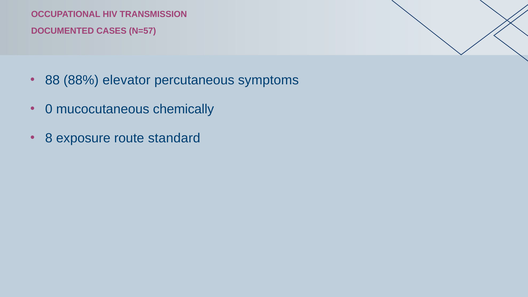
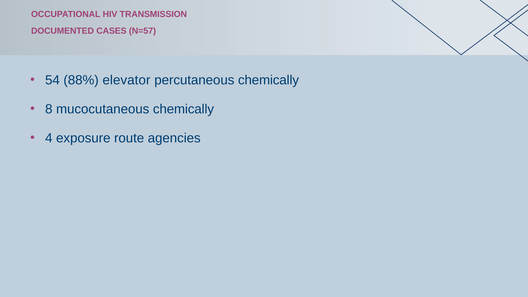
88: 88 -> 54 (52, 80)
percutaneous symptoms: symptoms -> chemically (269, 80)
0: 0 -> 8 (49, 109)
8: 8 -> 4 (49, 138)
standard: standard -> agencies (174, 138)
